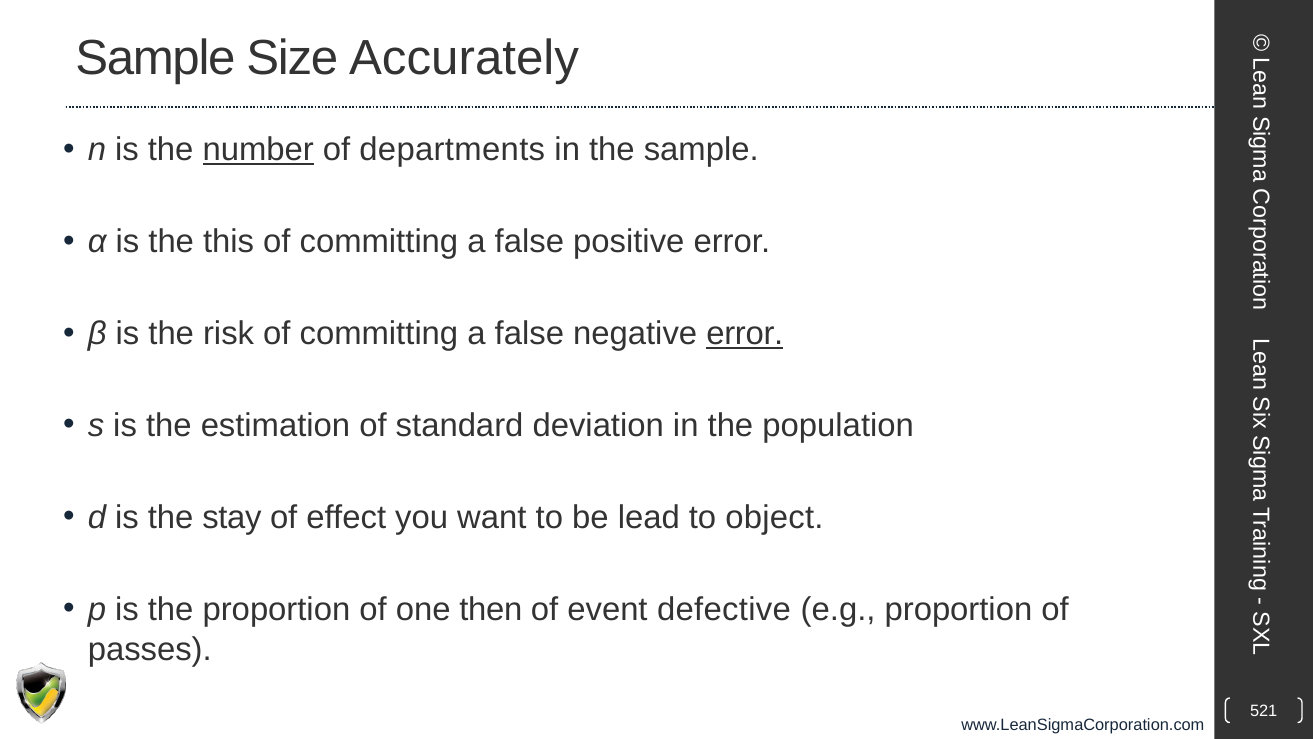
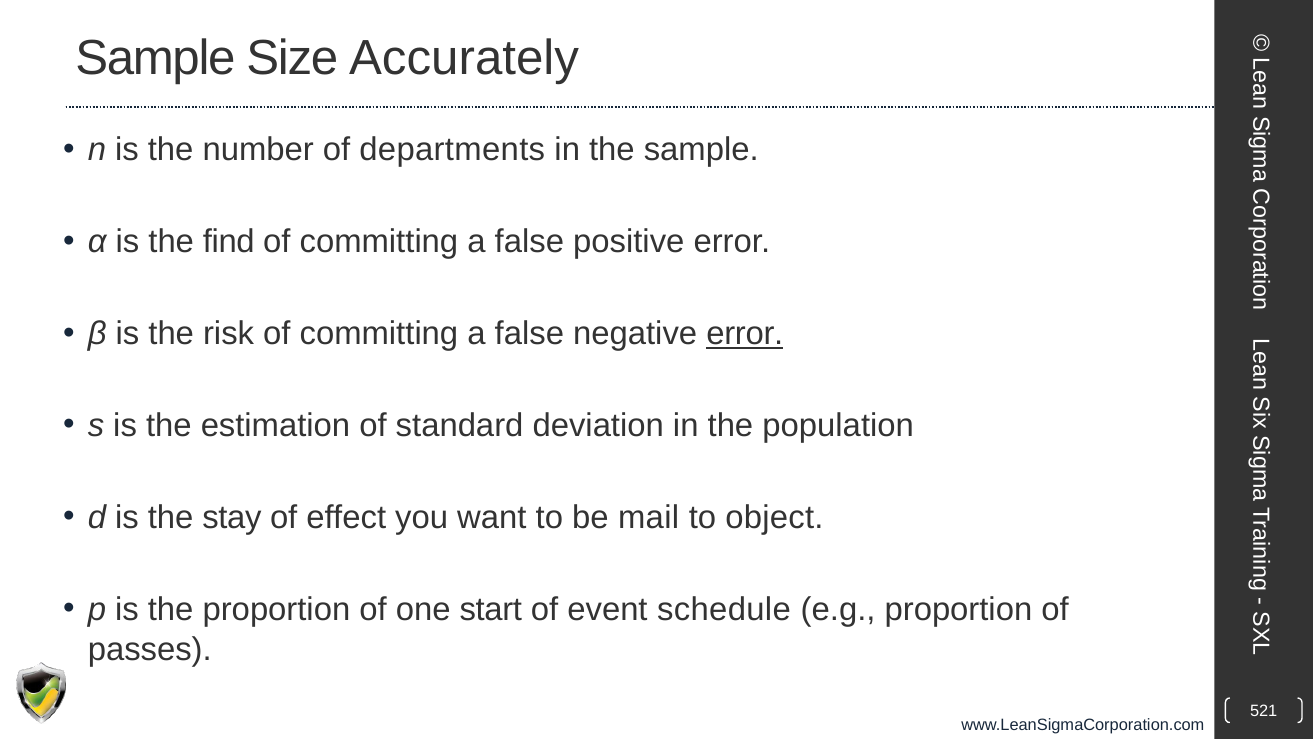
number underline: present -> none (258, 150)
this: this -> find (229, 242)
lead: lead -> mail (649, 518)
then: then -> start (491, 609)
defective: defective -> schedule (724, 609)
